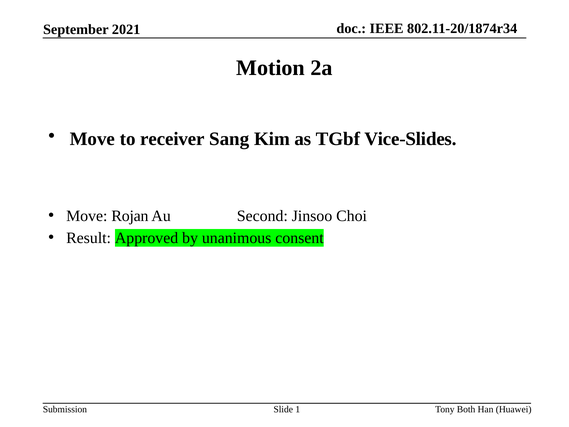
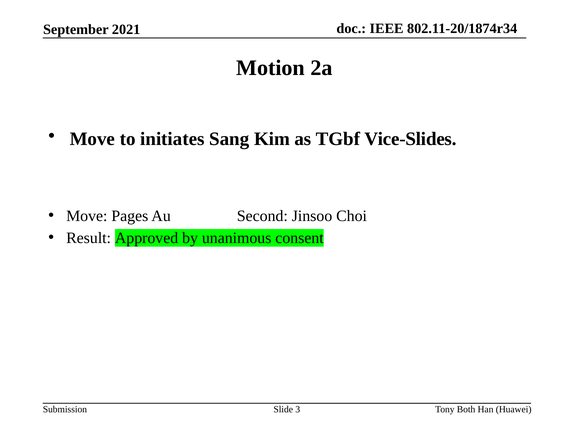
receiver: receiver -> initiates (172, 139)
Rojan: Rojan -> Pages (130, 216)
1: 1 -> 3 (298, 409)
